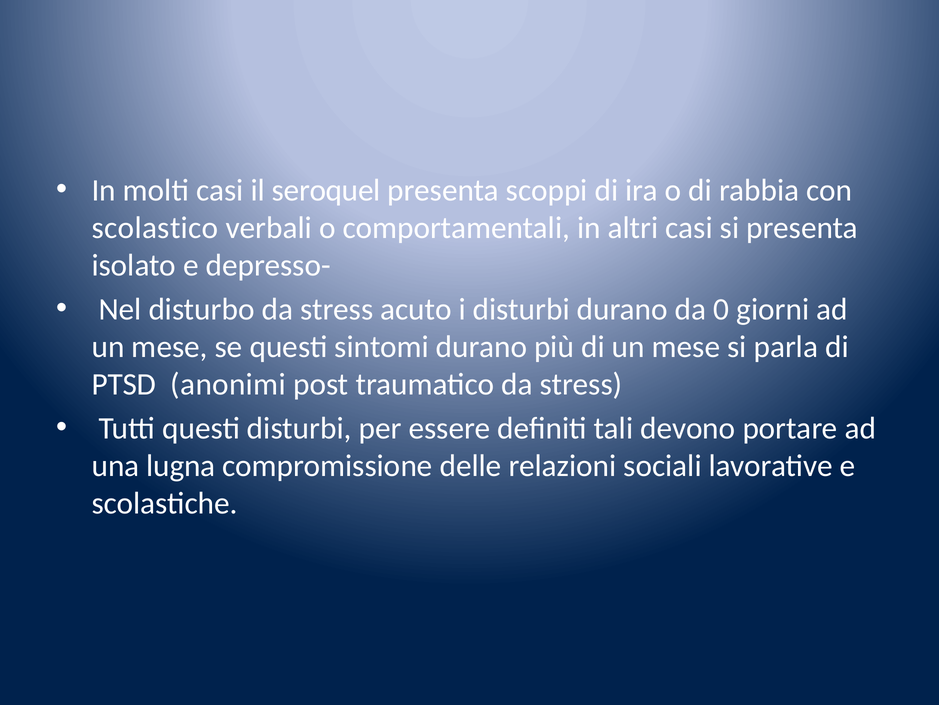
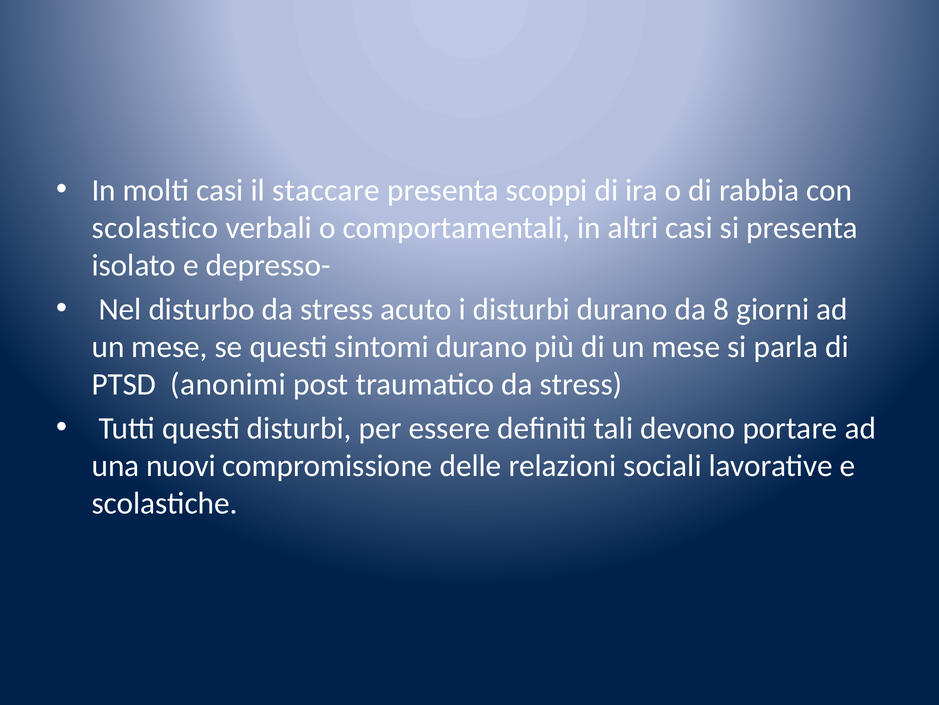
seroquel: seroquel -> staccare (326, 190)
0: 0 -> 8 (721, 309)
lugna: lugna -> nuovi (181, 465)
